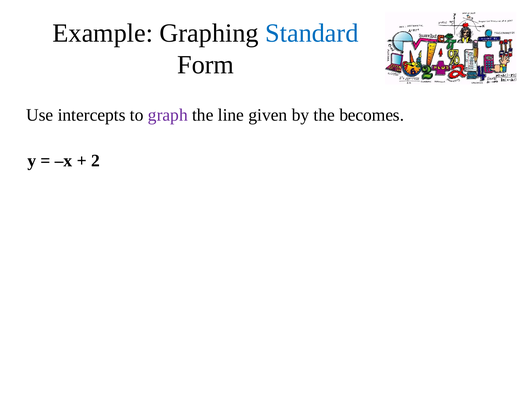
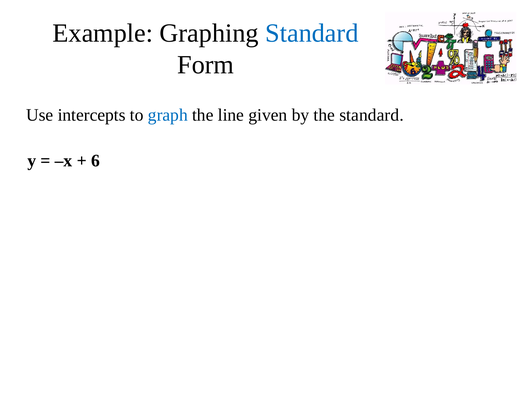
graph colour: purple -> blue (168, 115)
the becomes: becomes -> standard (372, 115)
2: 2 -> 6 (95, 160)
